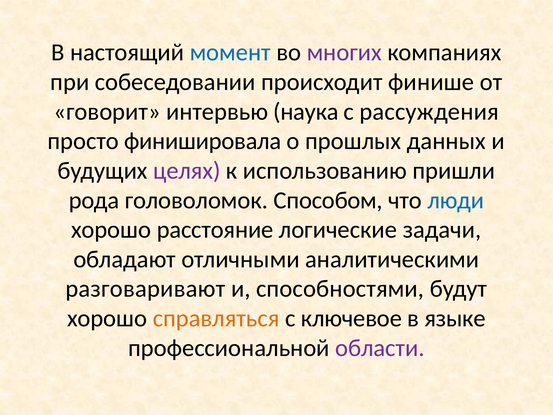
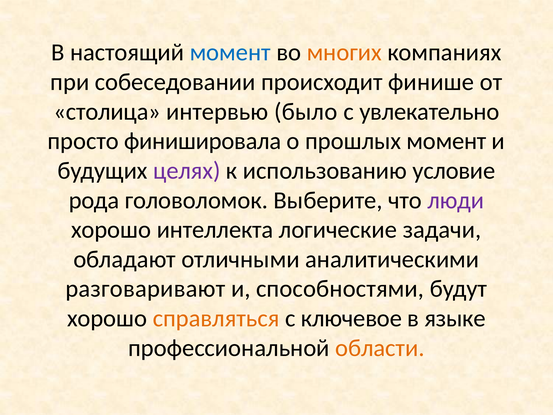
многих colour: purple -> orange (344, 53)
говорит: говорит -> столица (107, 112)
наука: наука -> было (306, 112)
рассуждения: рассуждения -> увлекательно (429, 112)
прошлых данных: данных -> момент (447, 141)
пришли: пришли -> условие (454, 171)
Способом: Способом -> Выберите (328, 200)
люди colour: blue -> purple (456, 200)
расстояние: расстояние -> интеллекта (215, 230)
области colour: purple -> orange (380, 348)
